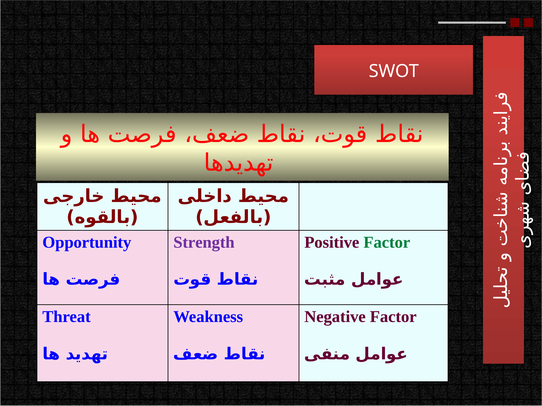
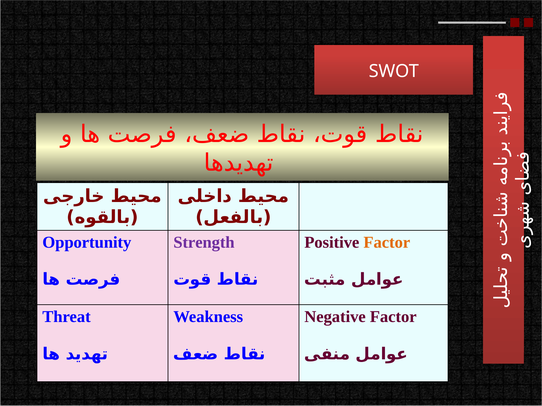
Factor colour: green -> orange (387, 243)
